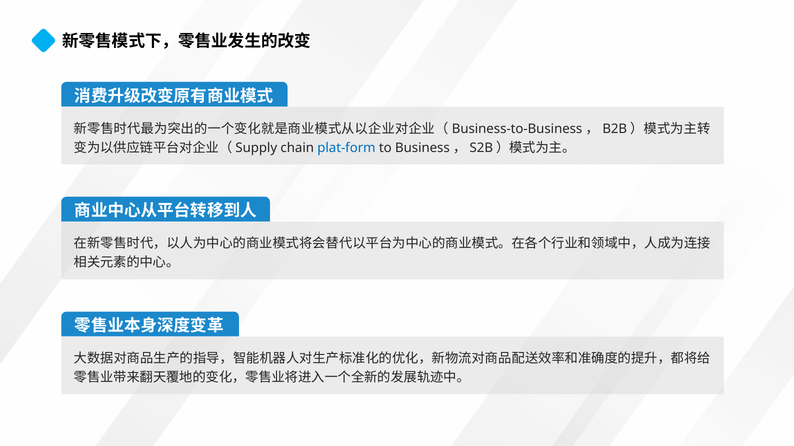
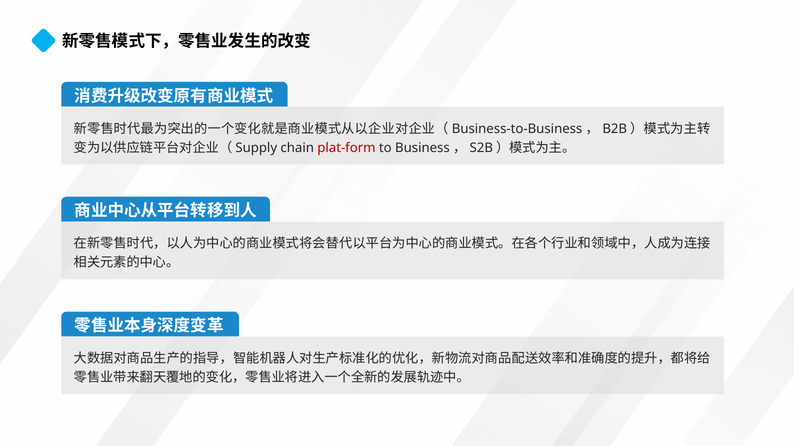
plat-form colour: blue -> red (346, 148)
